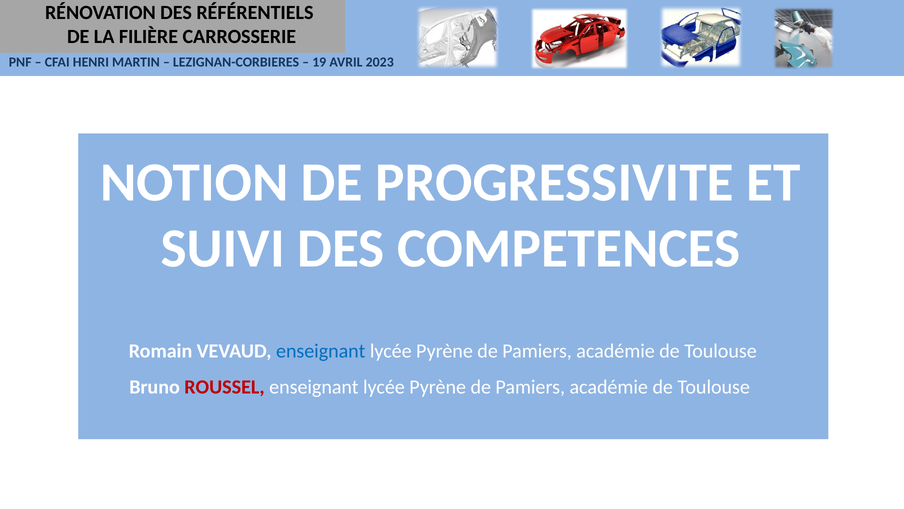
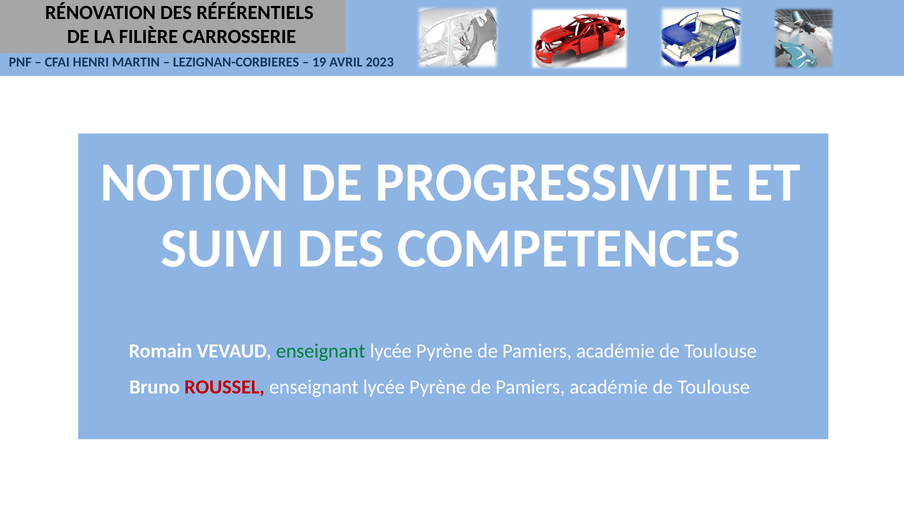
enseignant colour: blue -> green (321, 351)
